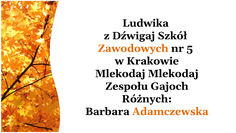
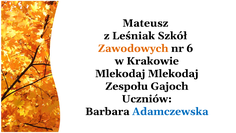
Ludwika: Ludwika -> Mateusz (145, 23)
Dźwigaj: Dźwigaj -> Leśniak (134, 36)
5: 5 -> 6 (190, 48)
Różnych: Różnych -> Uczniów (147, 99)
Adamczewska colour: orange -> blue (170, 111)
